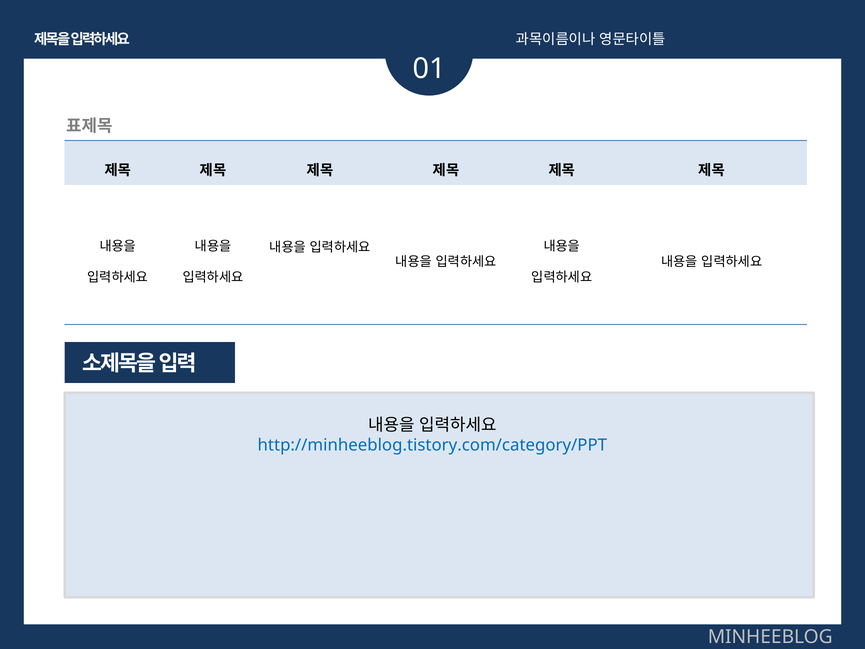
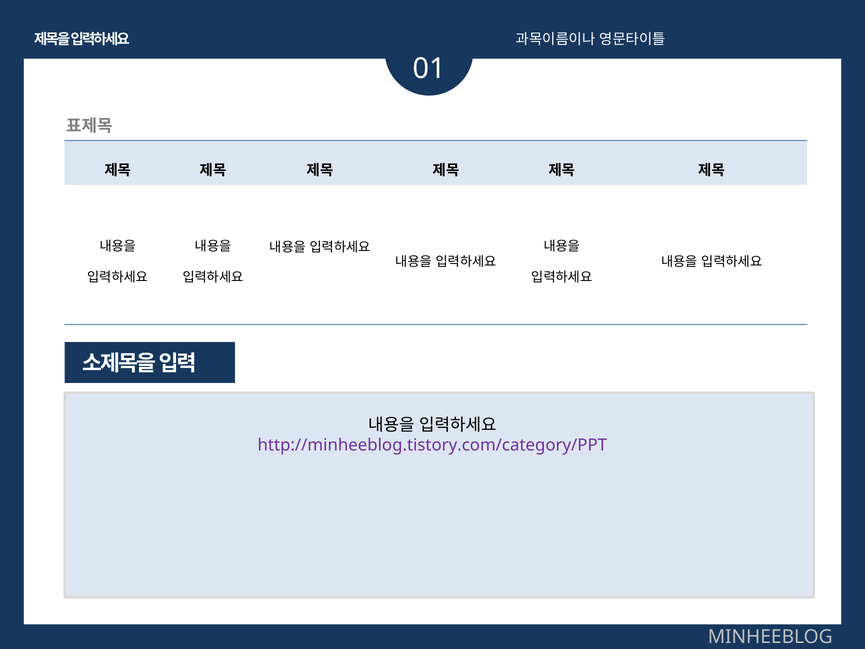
http://minheeblog.tistory.com/category/PPT colour: blue -> purple (432, 445)
